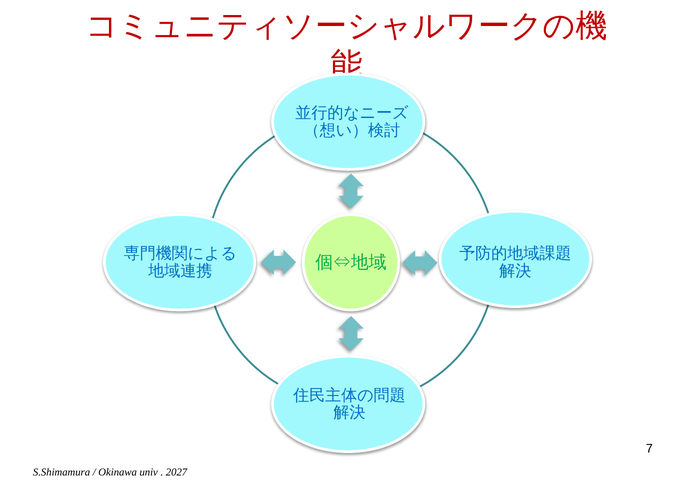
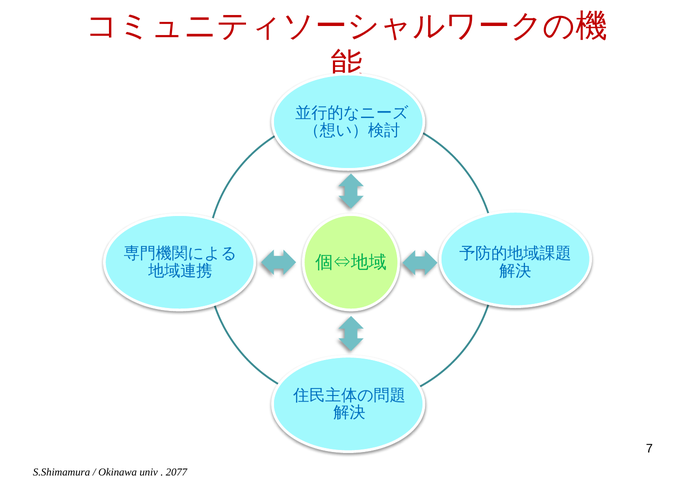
2027: 2027 -> 2077 (177, 473)
